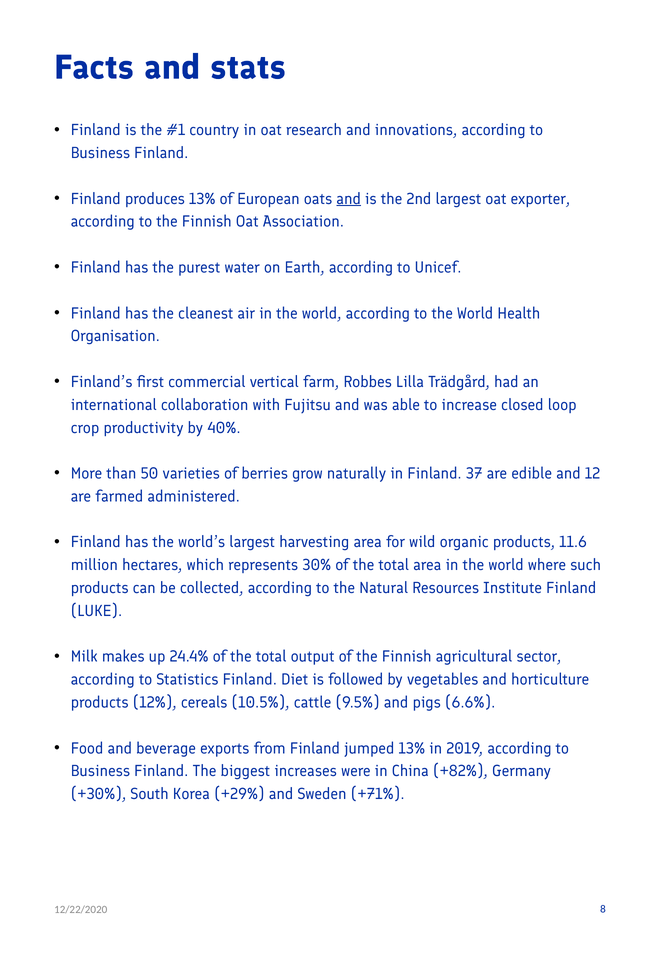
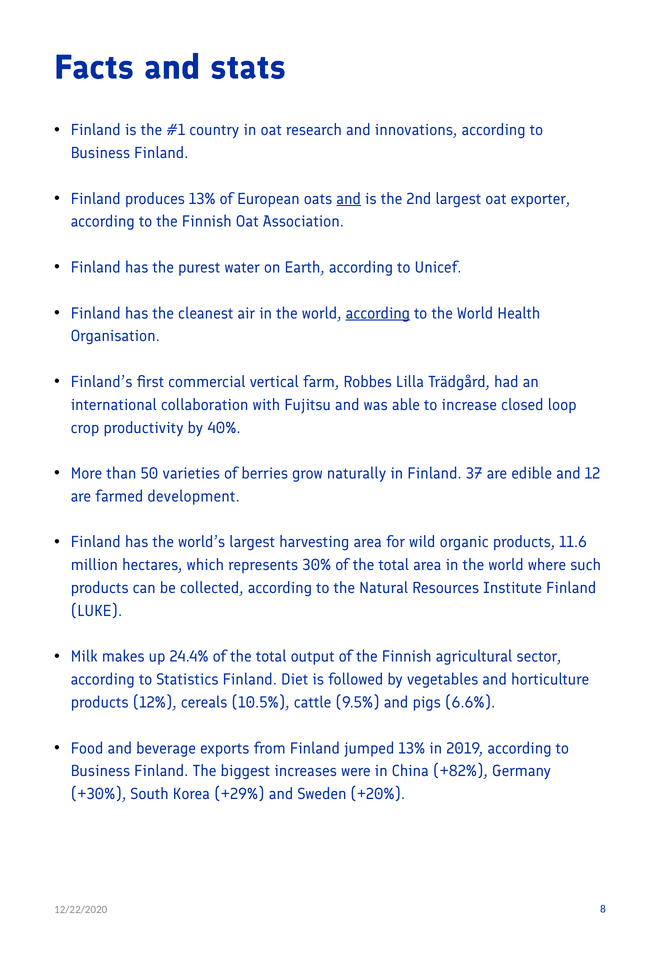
according underline: none -> present (378, 313)
administered: administered -> development (194, 497)
+71%: +71% -> +20% (378, 794)
